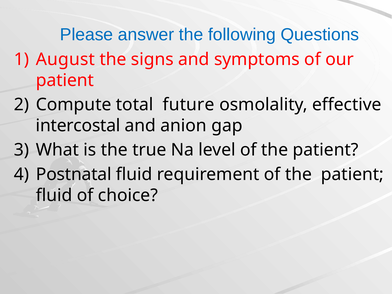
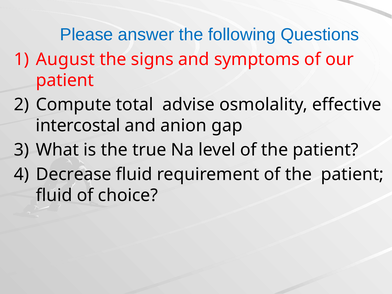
future: future -> advise (189, 105)
Postnatal: Postnatal -> Decrease (74, 174)
